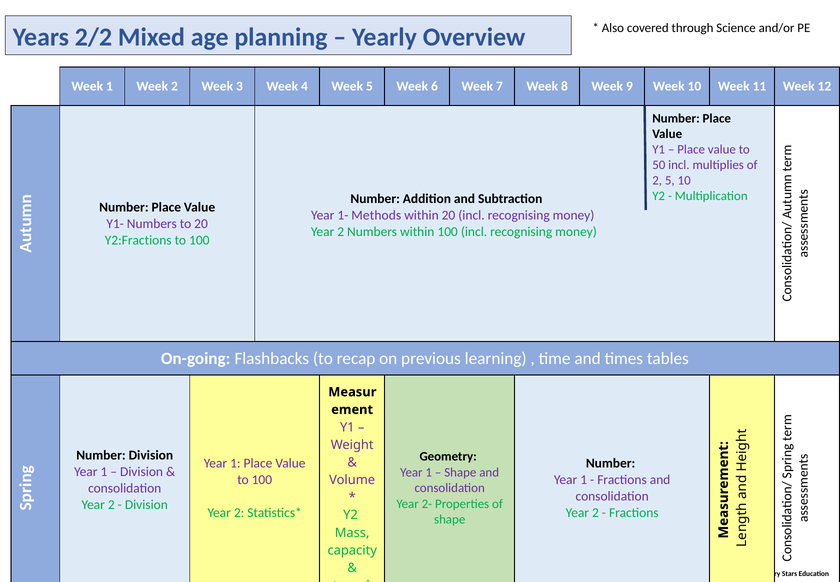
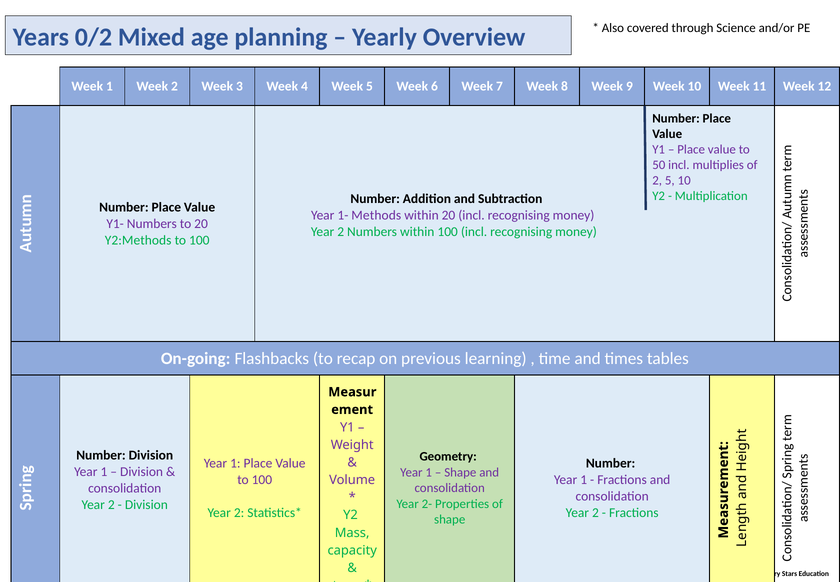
2/2: 2/2 -> 0/2 (93, 37)
Y2:Fractions: Y2:Fractions -> Y2:Methods (138, 240)
